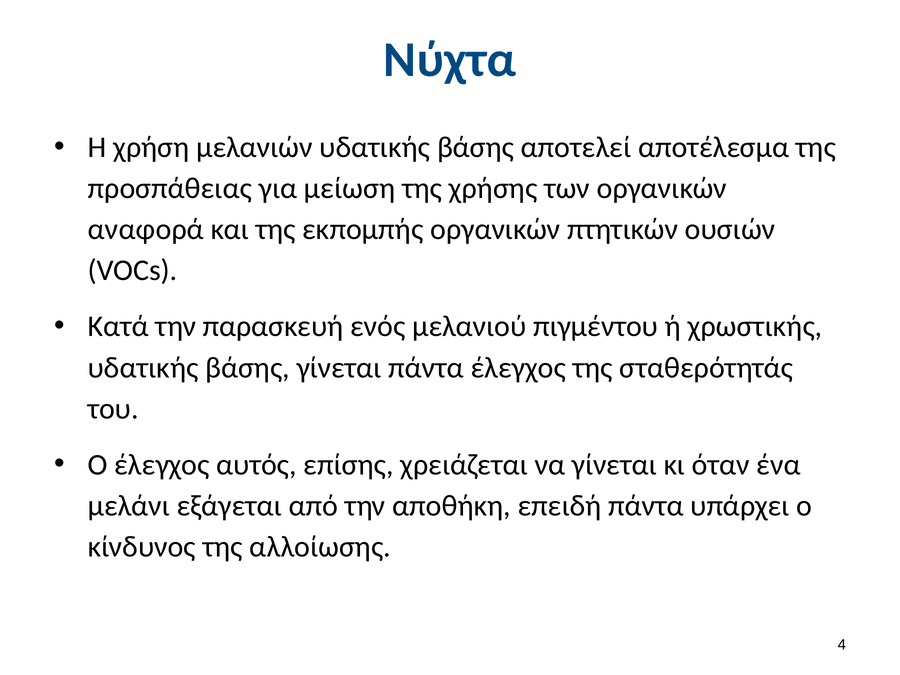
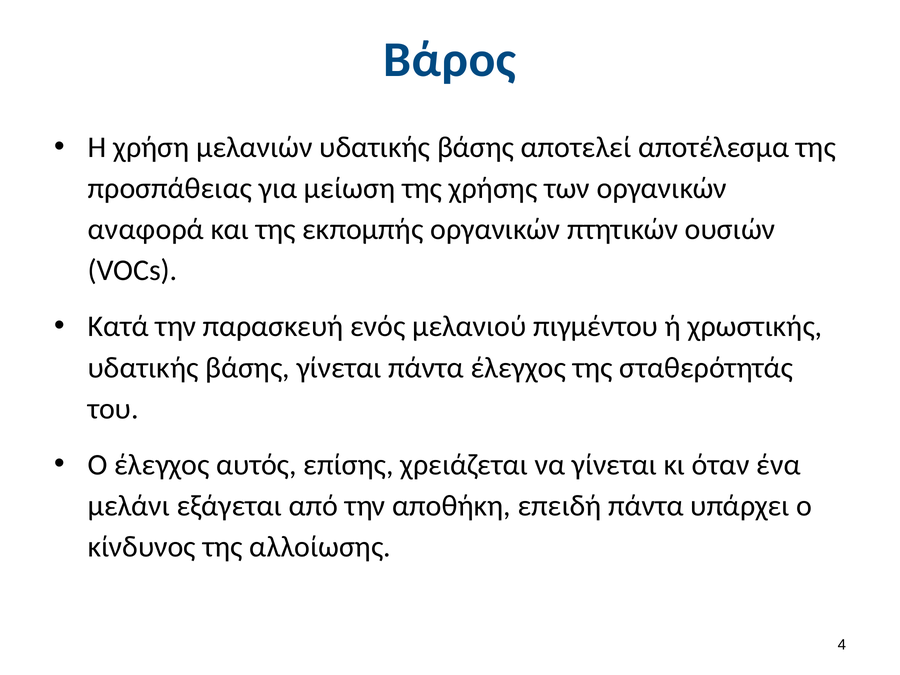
Νύχτα: Νύχτα -> Βάρος (450, 60)
